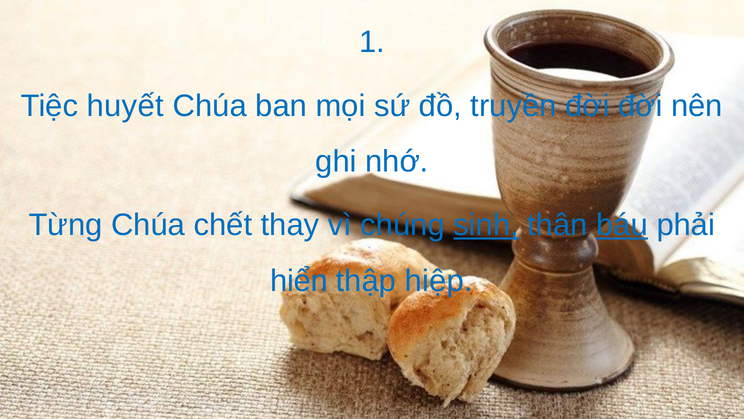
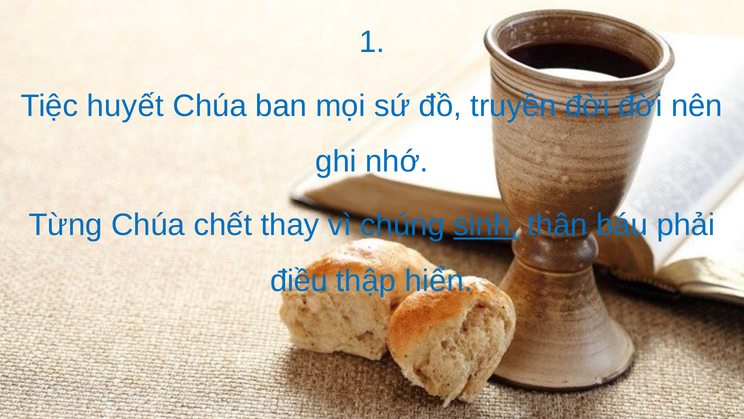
báu underline: present -> none (622, 225)
hiển: hiển -> điều (299, 281)
hiệp: hiệp -> hiển (439, 281)
